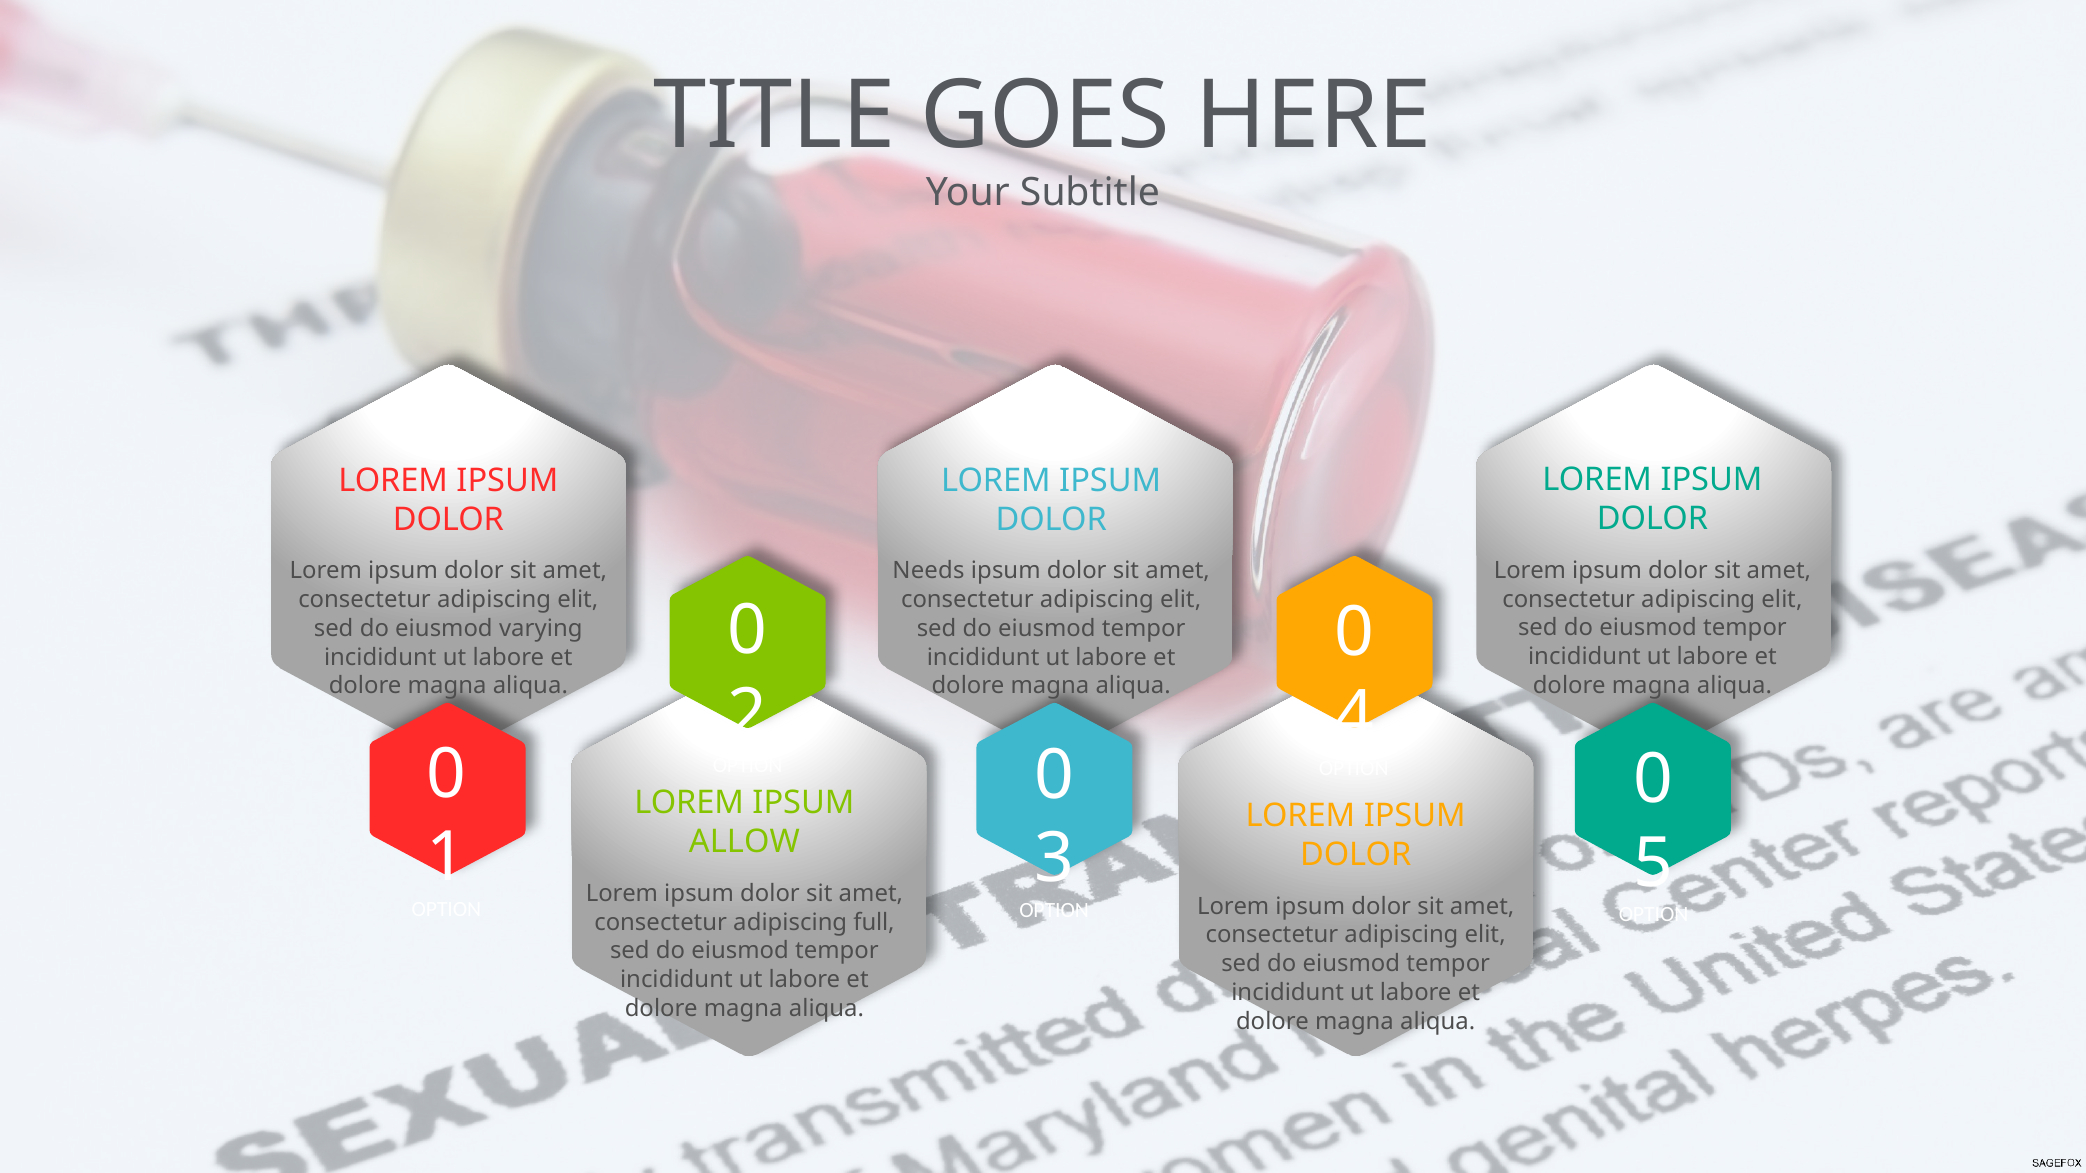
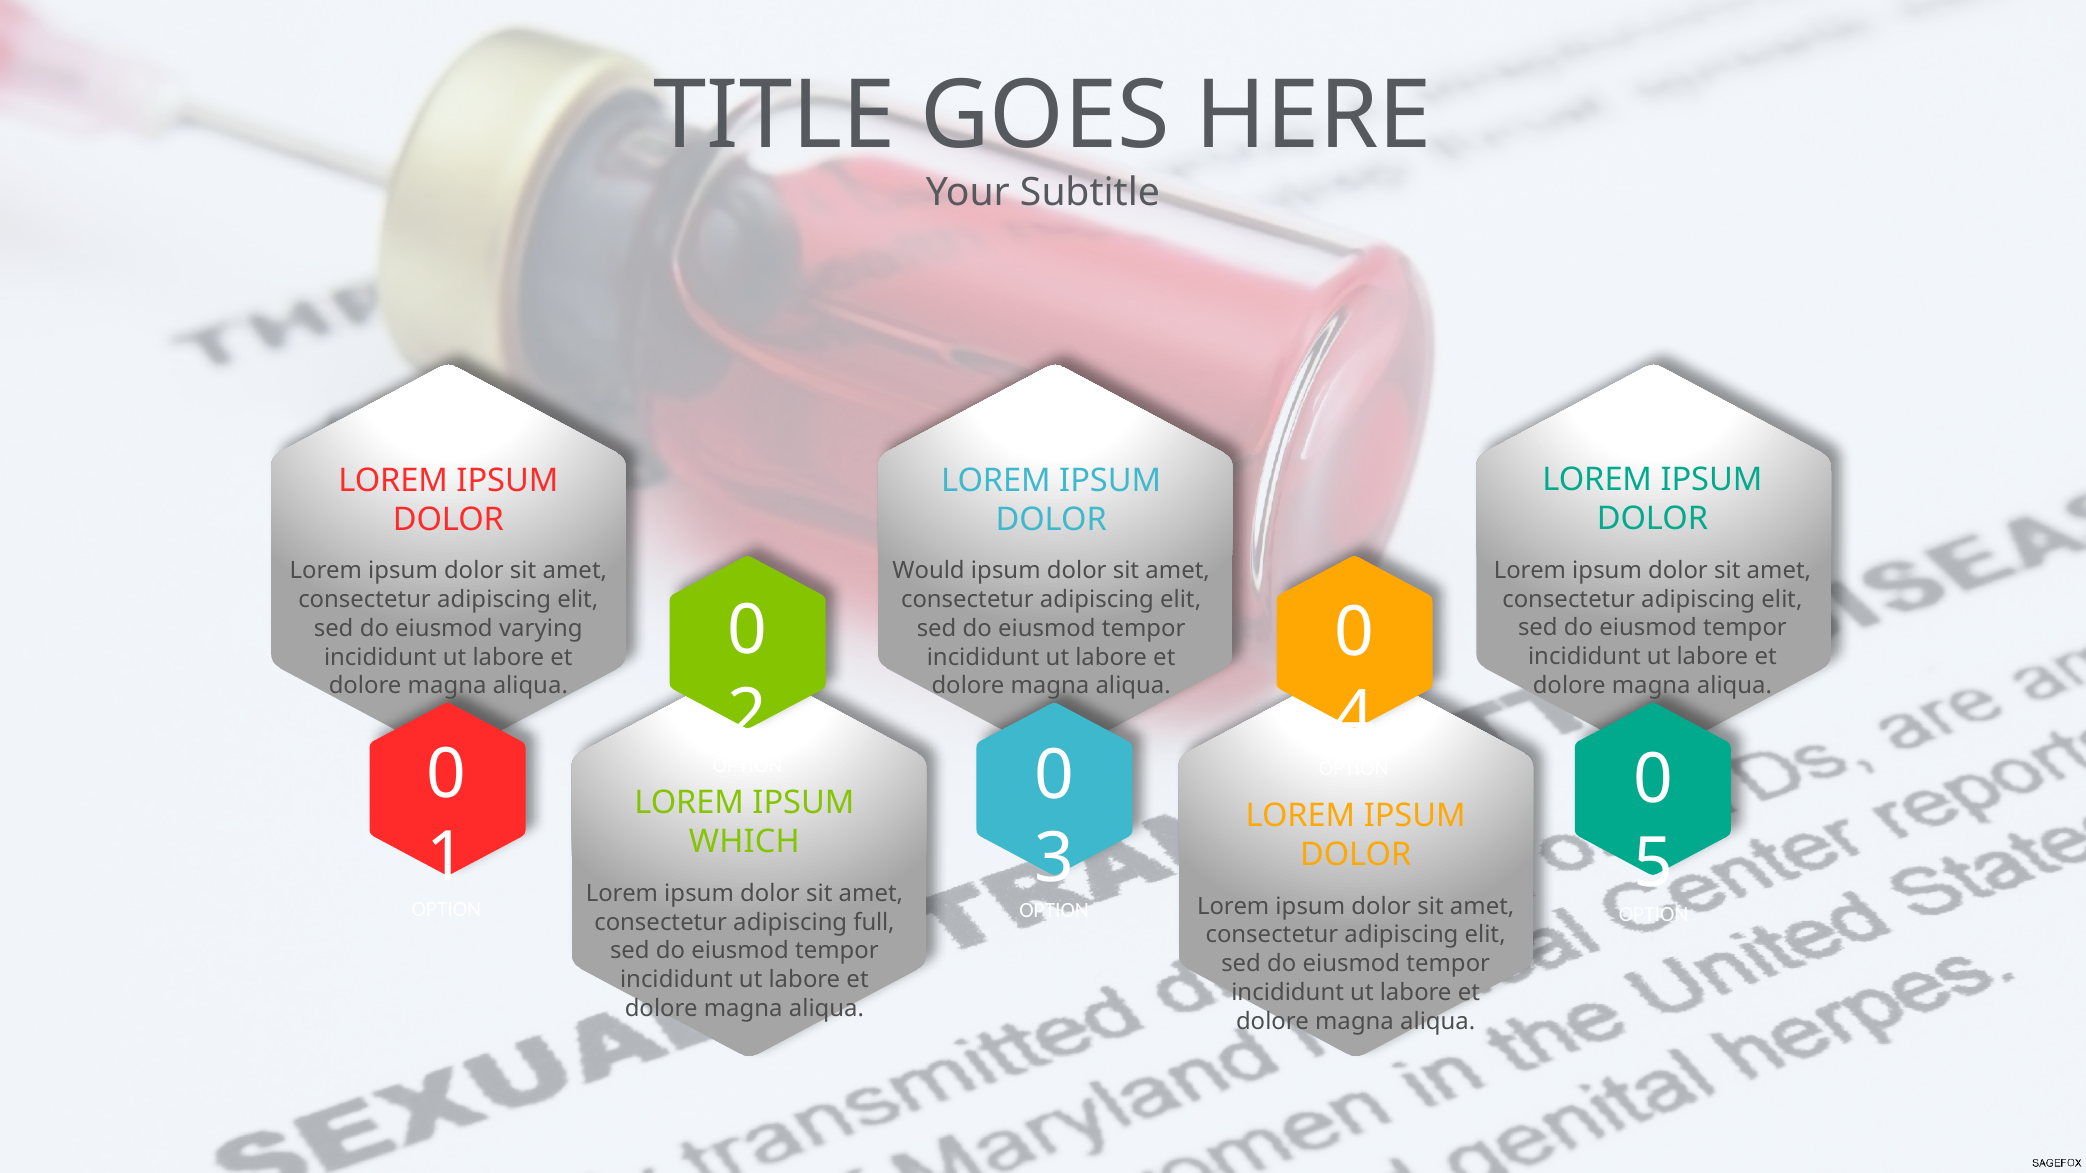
Needs: Needs -> Would (929, 571)
ALLOW: ALLOW -> WHICH (744, 842)
